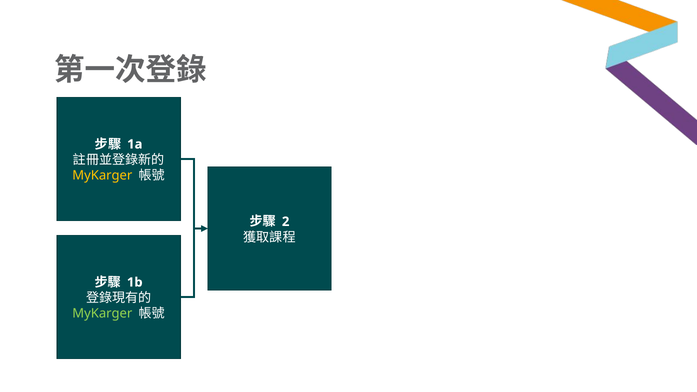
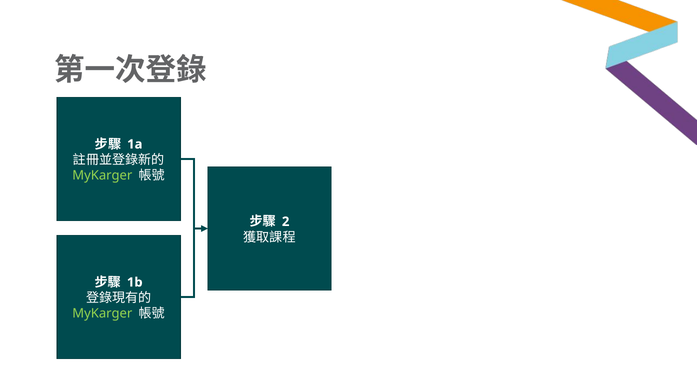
MyKarger colour: yellow -> light green (102, 176)
